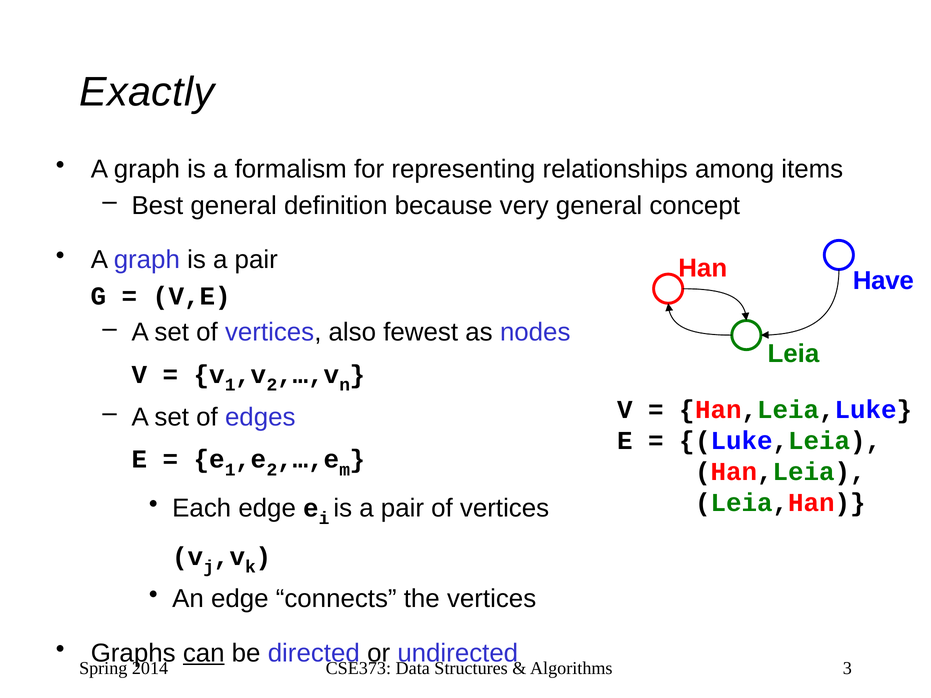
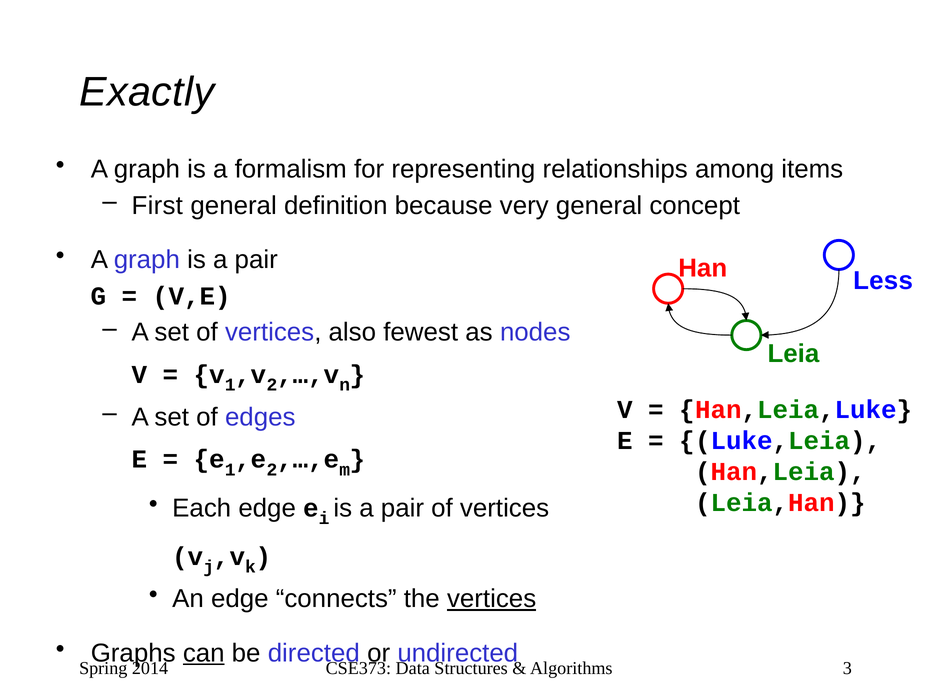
Best: Best -> First (157, 206)
Have: Have -> Less (883, 281)
vertices underline: none -> present (492, 599)
